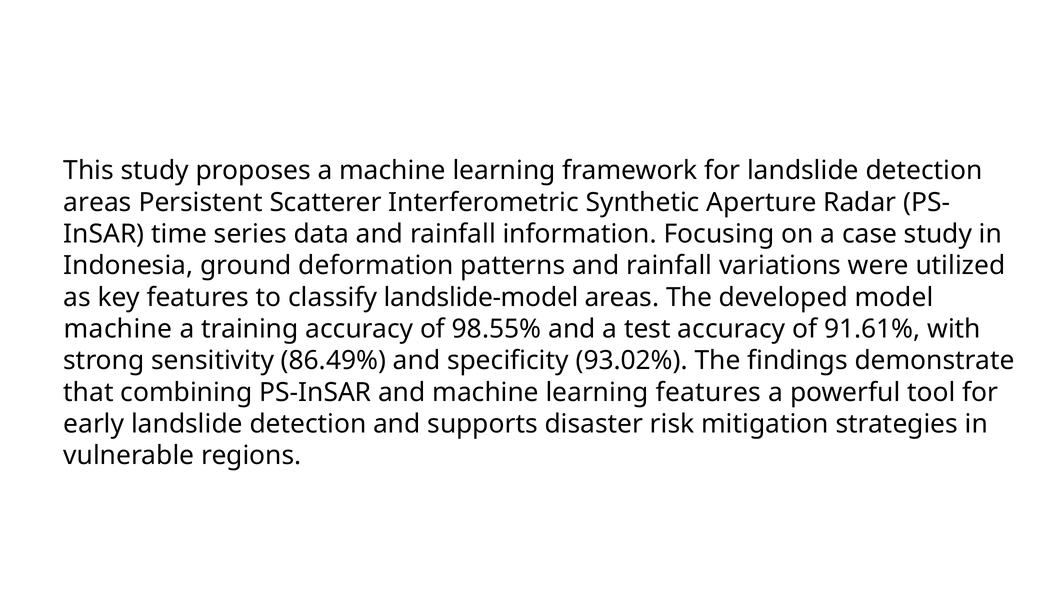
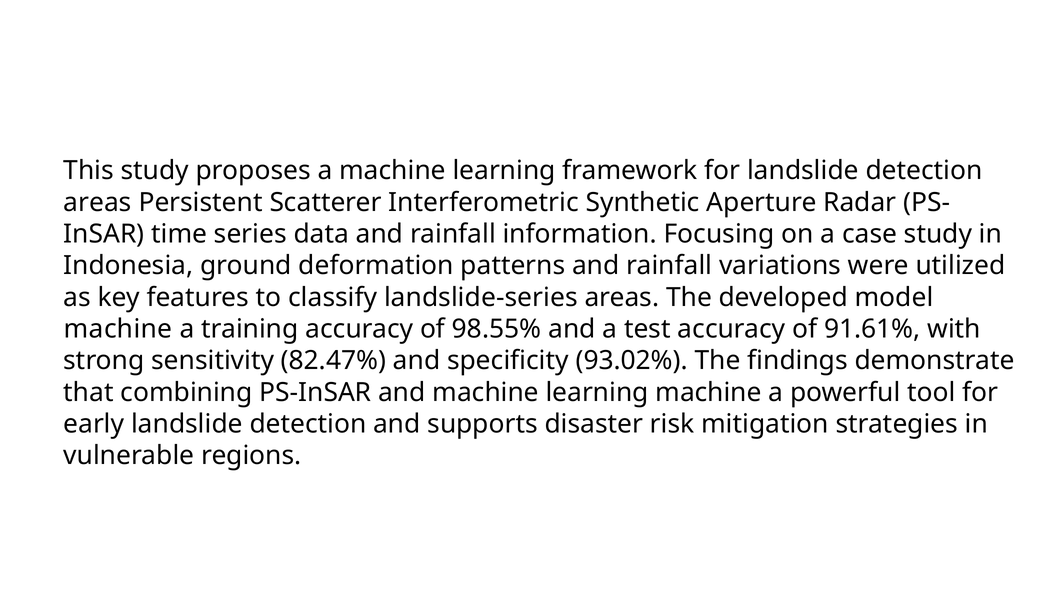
landslide-model: landslide-model -> landslide-series (481, 297)
86.49%: 86.49% -> 82.47% (333, 361)
learning features: features -> machine (709, 392)
